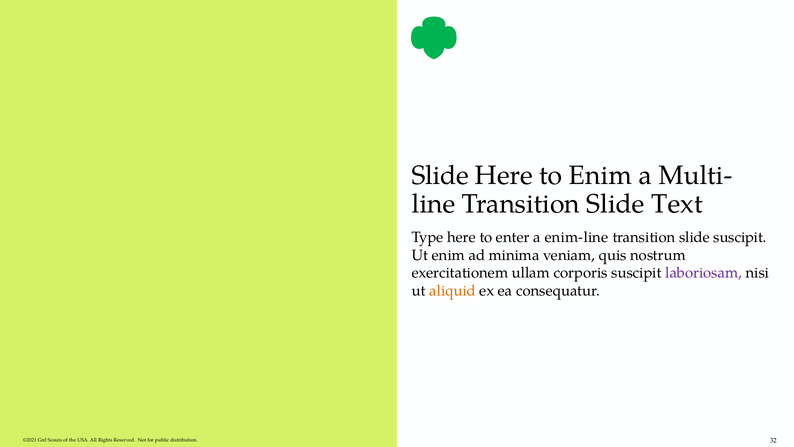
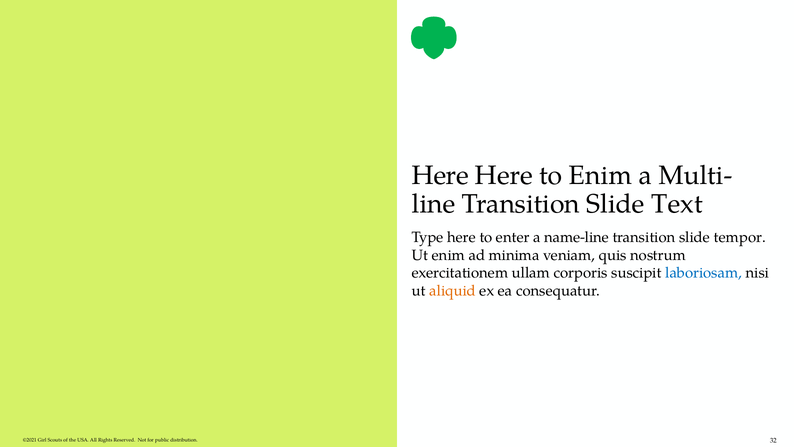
Slide: Slide -> Here (440, 175)
enim-line: enim-line -> name-line (577, 237)
slide suscipit: suscipit -> tempor (740, 237)
laboriosam colour: purple -> blue (704, 273)
